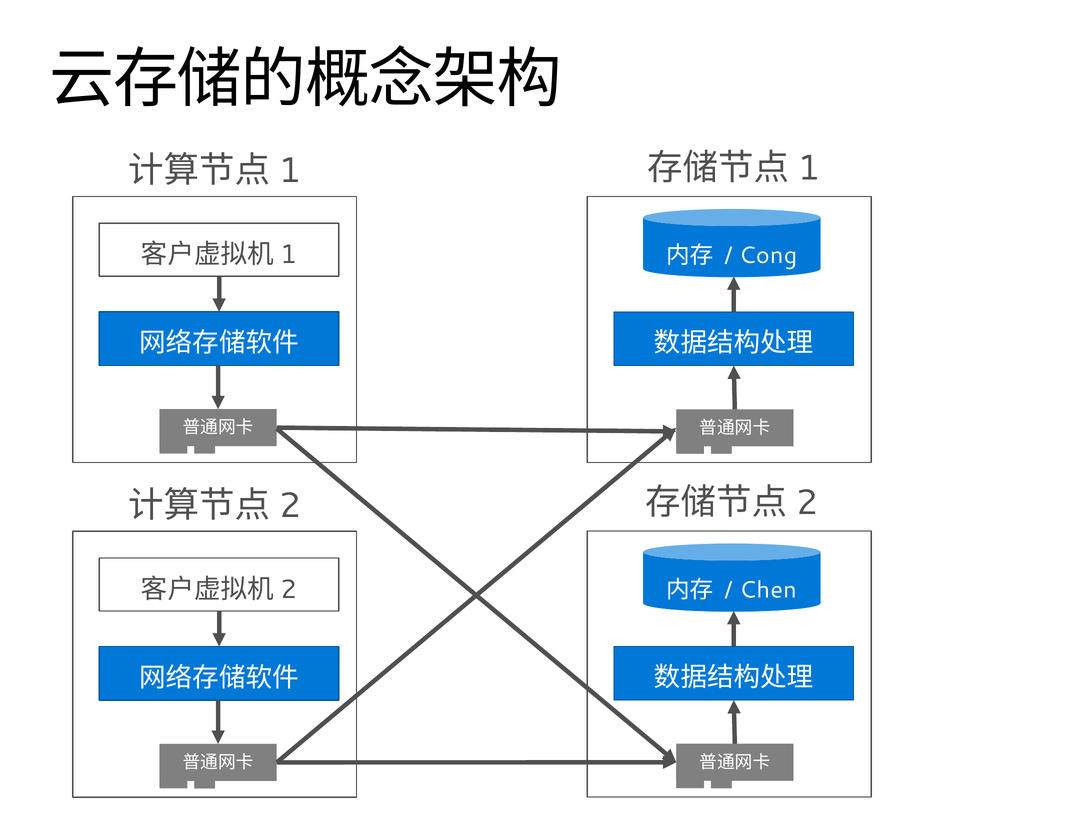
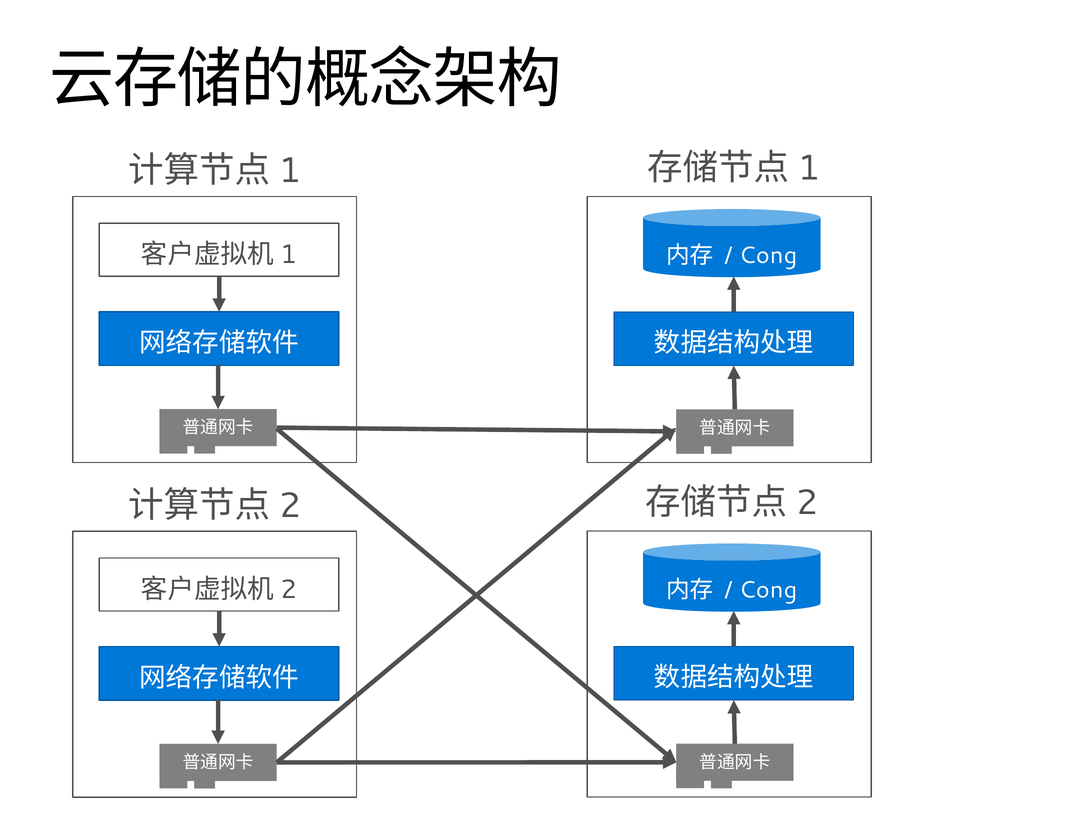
Chen: Chen -> Cong (768, 591)
